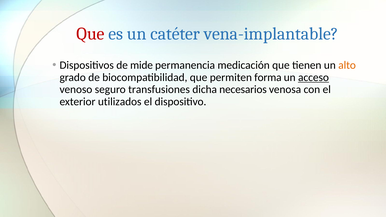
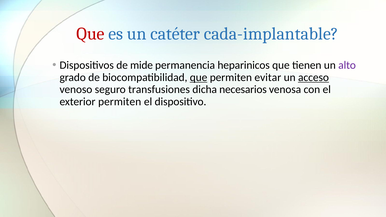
vena-implantable: vena-implantable -> cada-implantable (271, 34)
medicación: medicación -> heparinicos (244, 65)
alto colour: orange -> purple (347, 65)
que underline: none -> present (199, 77)
forma: forma -> evitar (268, 77)
exterior utilizados: utilizados -> permiten (120, 102)
